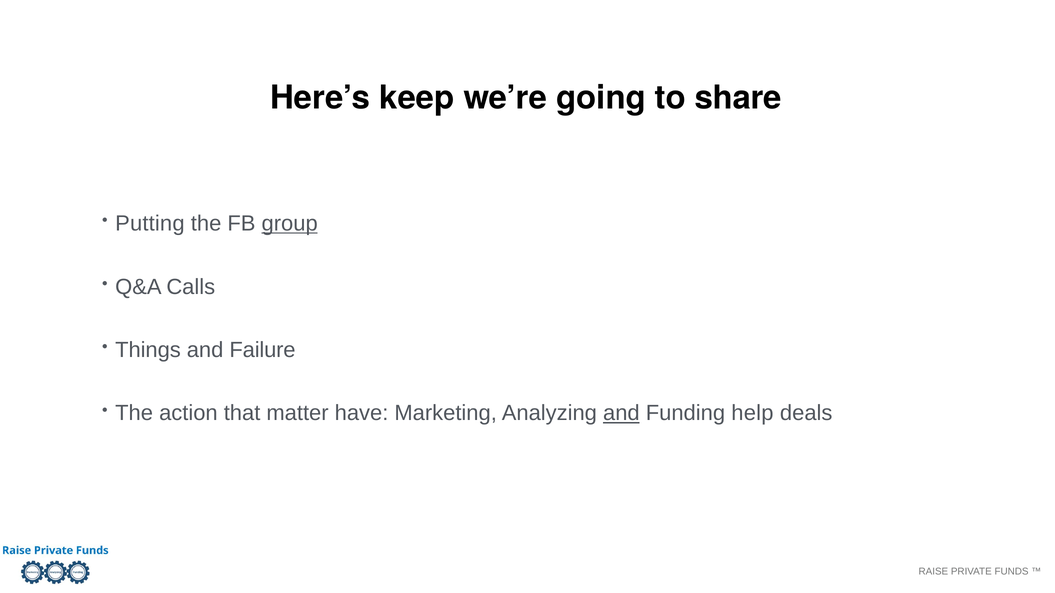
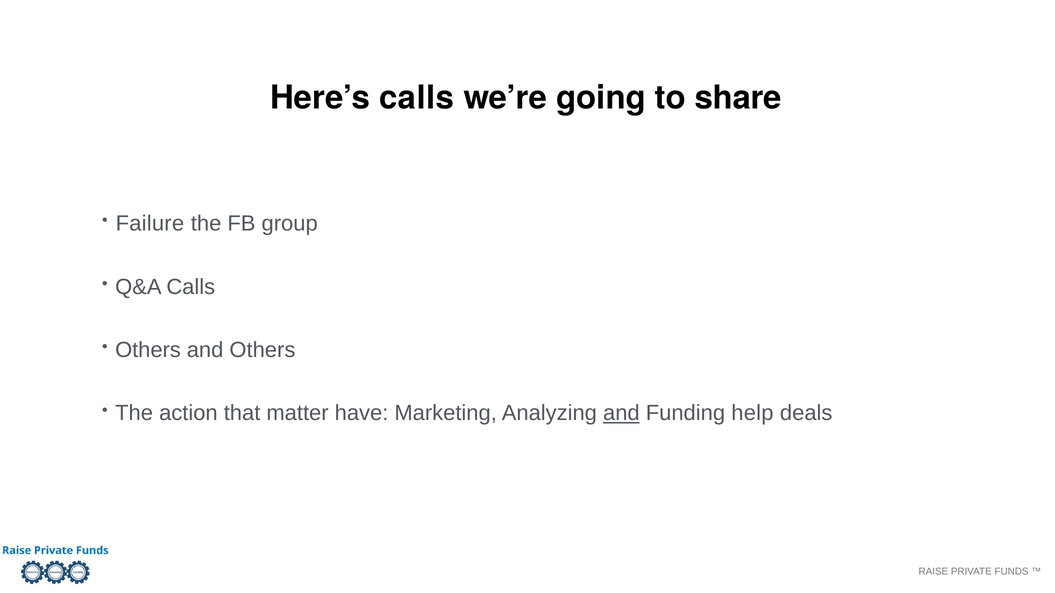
Here’s keep: keep -> calls (417, 98)
Putting: Putting -> Failure (150, 224)
group underline: present -> none (290, 224)
Things: Things -> Others (148, 350)
and Failure: Failure -> Others (262, 350)
